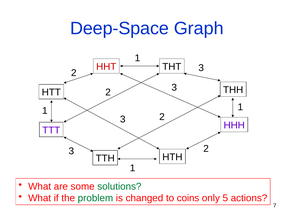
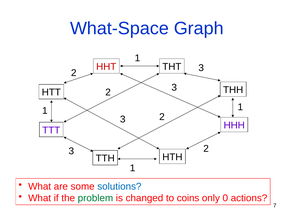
Deep-Space: Deep-Space -> What-Space (119, 28)
solutions colour: green -> blue (119, 187)
5: 5 -> 0 (225, 199)
